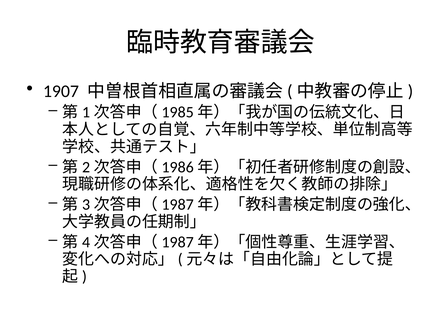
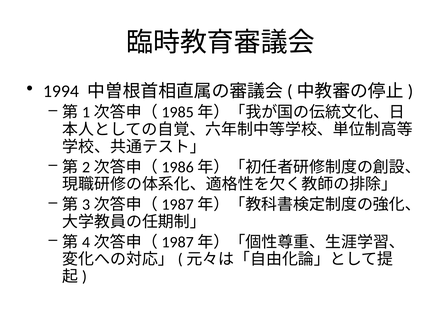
1907: 1907 -> 1994 (61, 91)
